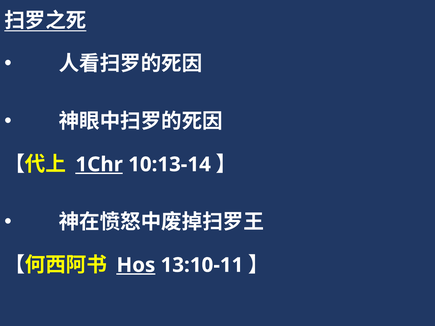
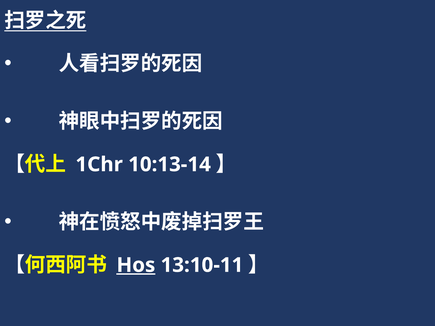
1Chr underline: present -> none (99, 165)
